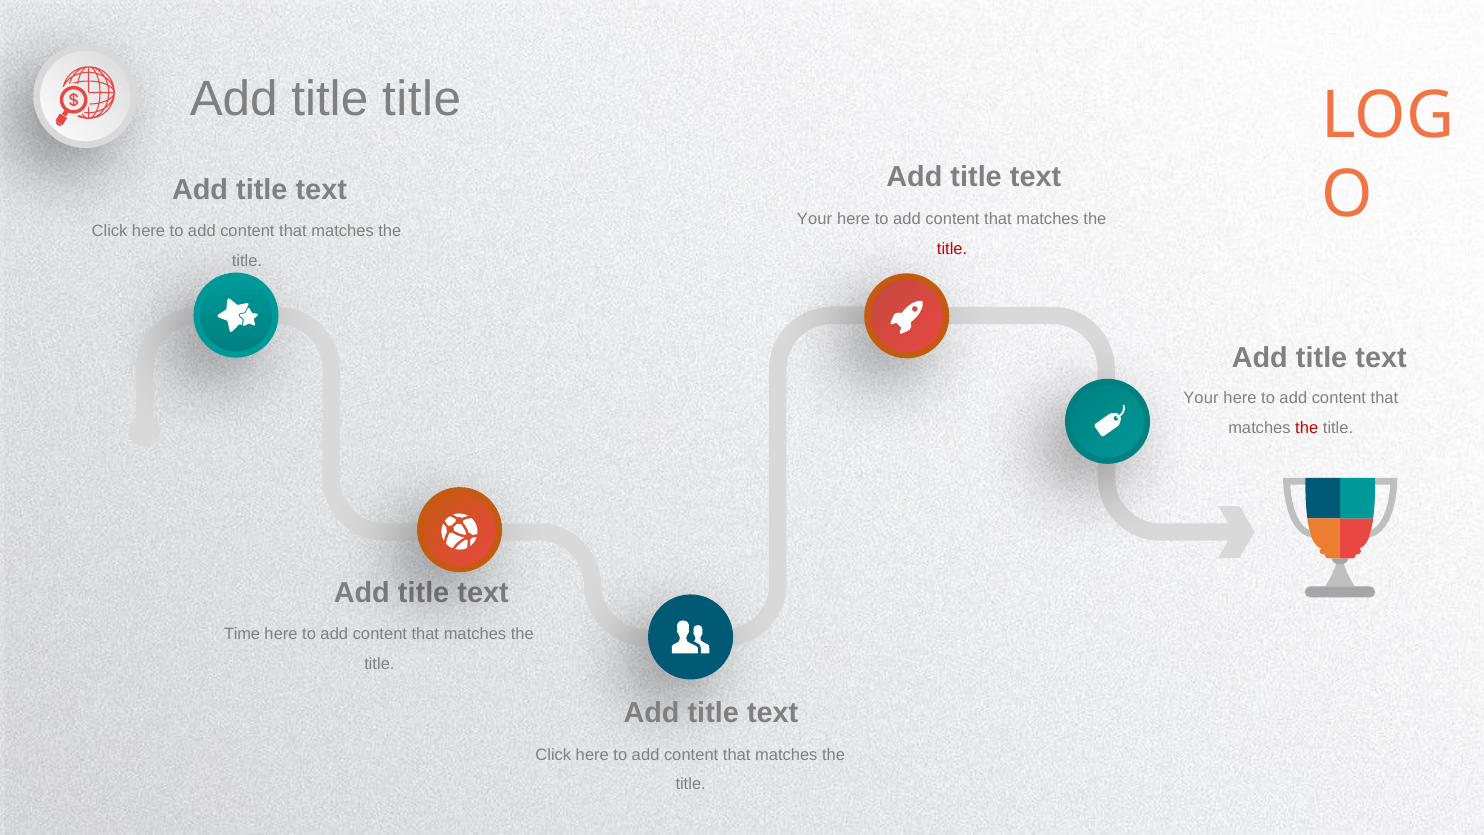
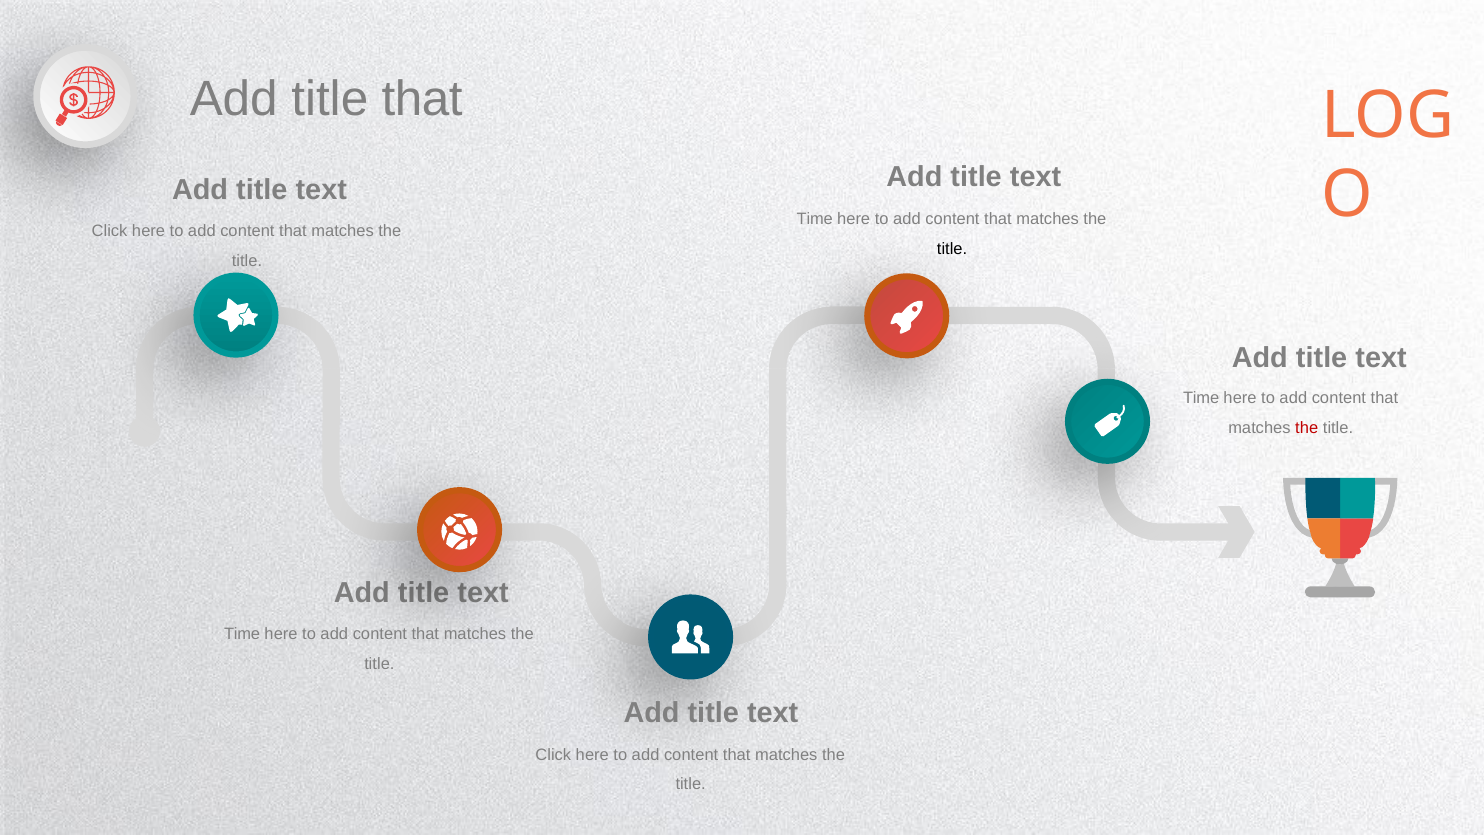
title title: title -> that (422, 99)
Your: Your -> Time (815, 219)
title colour: red -> black (952, 249)
Your: Your -> Time (1201, 398)
